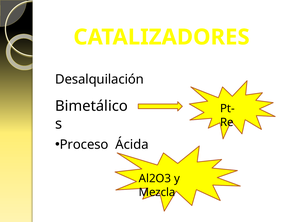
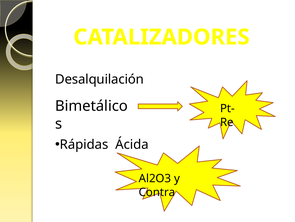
Proceso: Proceso -> Rápidas (84, 144)
Mezcla: Mezcla -> Contra (157, 192)
